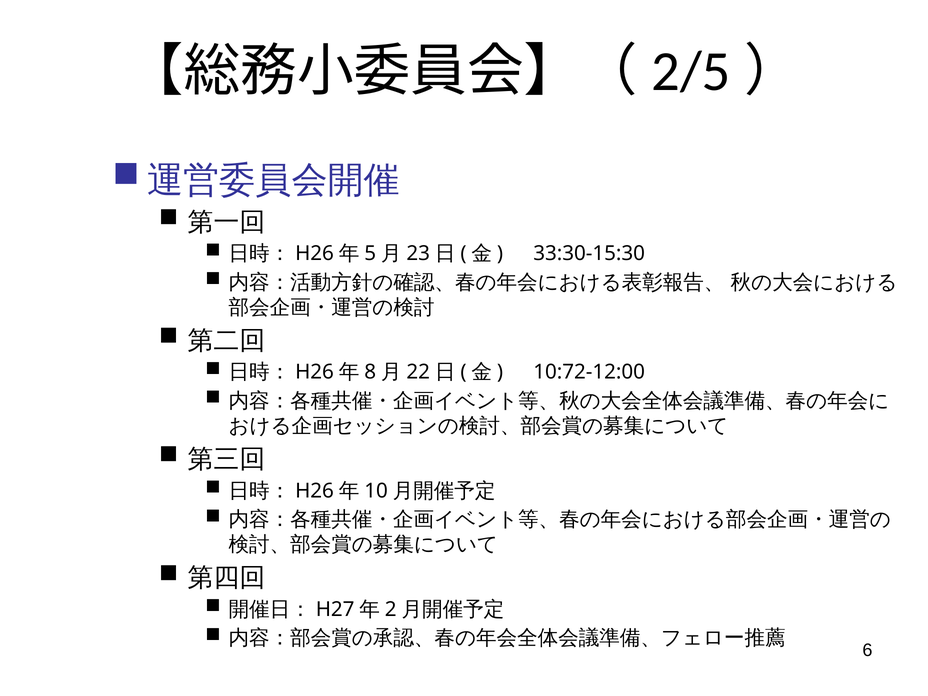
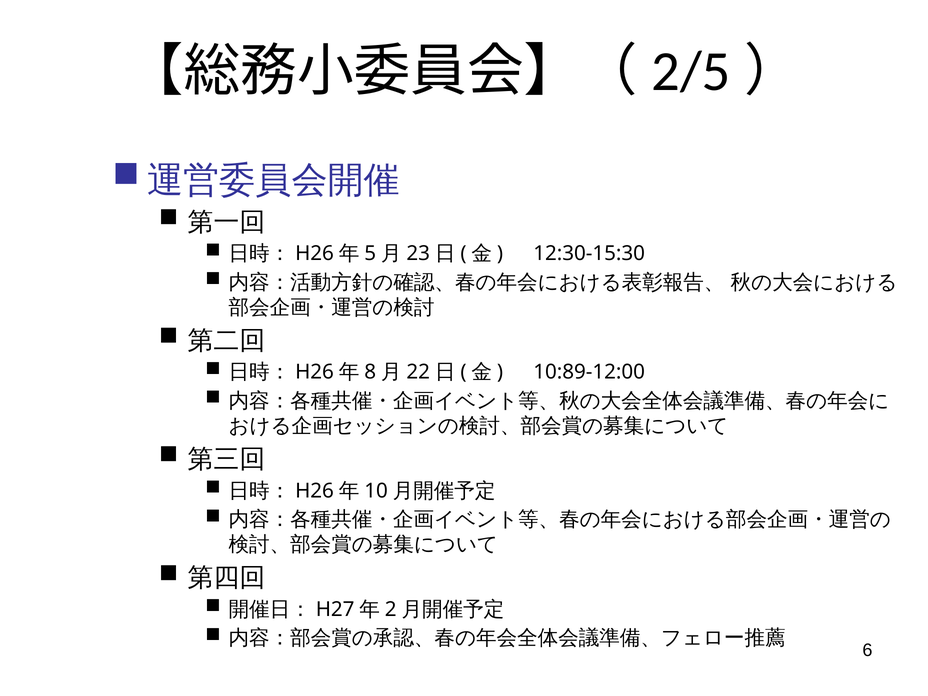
33:30-15:30: 33:30-15:30 -> 12:30-15:30 (589, 254)
10:72-12:00: 10:72-12:00 -> 10:89-12:00 (589, 372)
